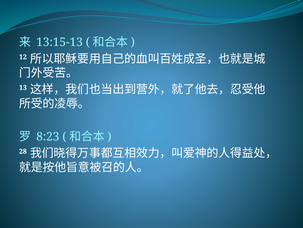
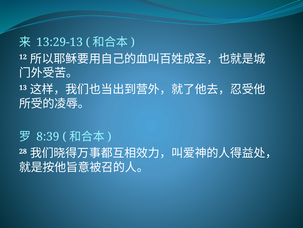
13:15-13: 13:15-13 -> 13:29-13 (60, 42)
8:23: 8:23 -> 8:39 (48, 136)
